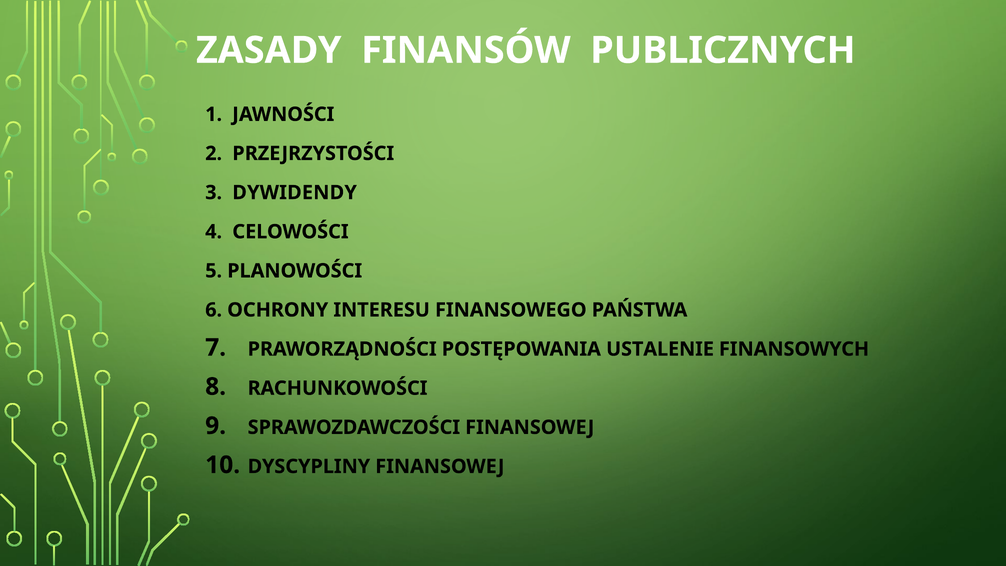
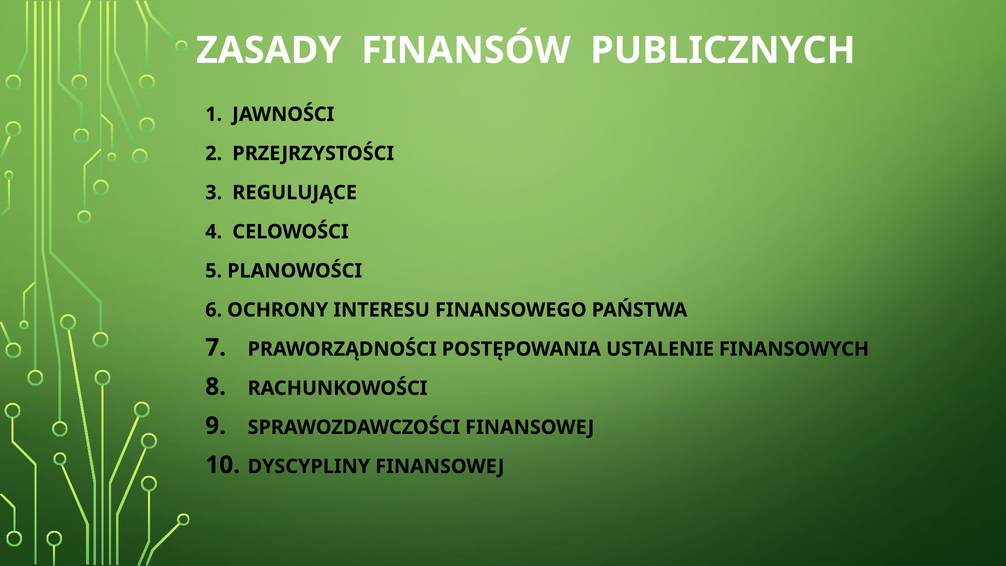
DYWIDENDY: DYWIDENDY -> REGULUJĄCE (295, 193)
